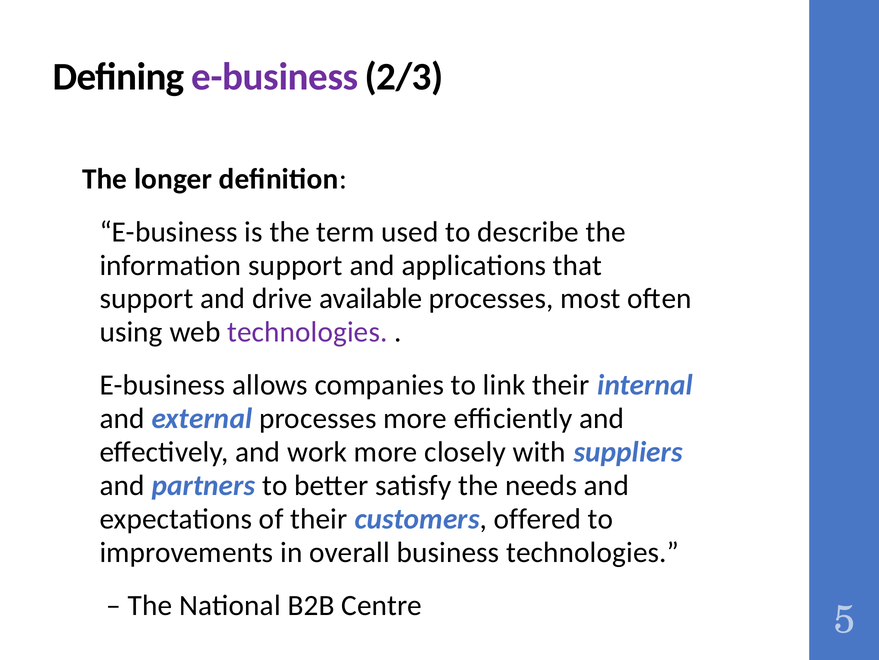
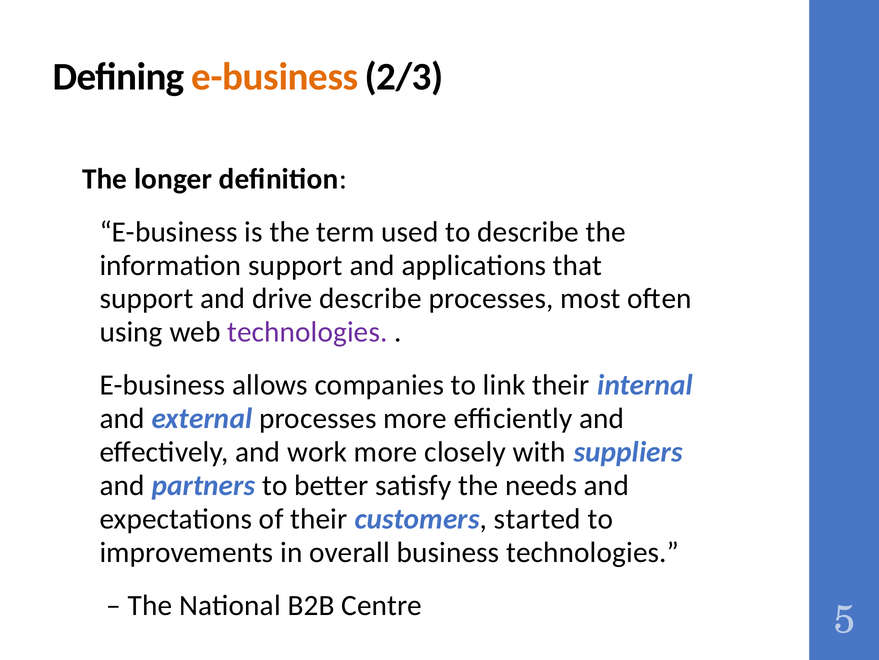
e-business colour: purple -> orange (275, 77)
drive available: available -> describe (370, 298)
offered: offered -> started (537, 518)
